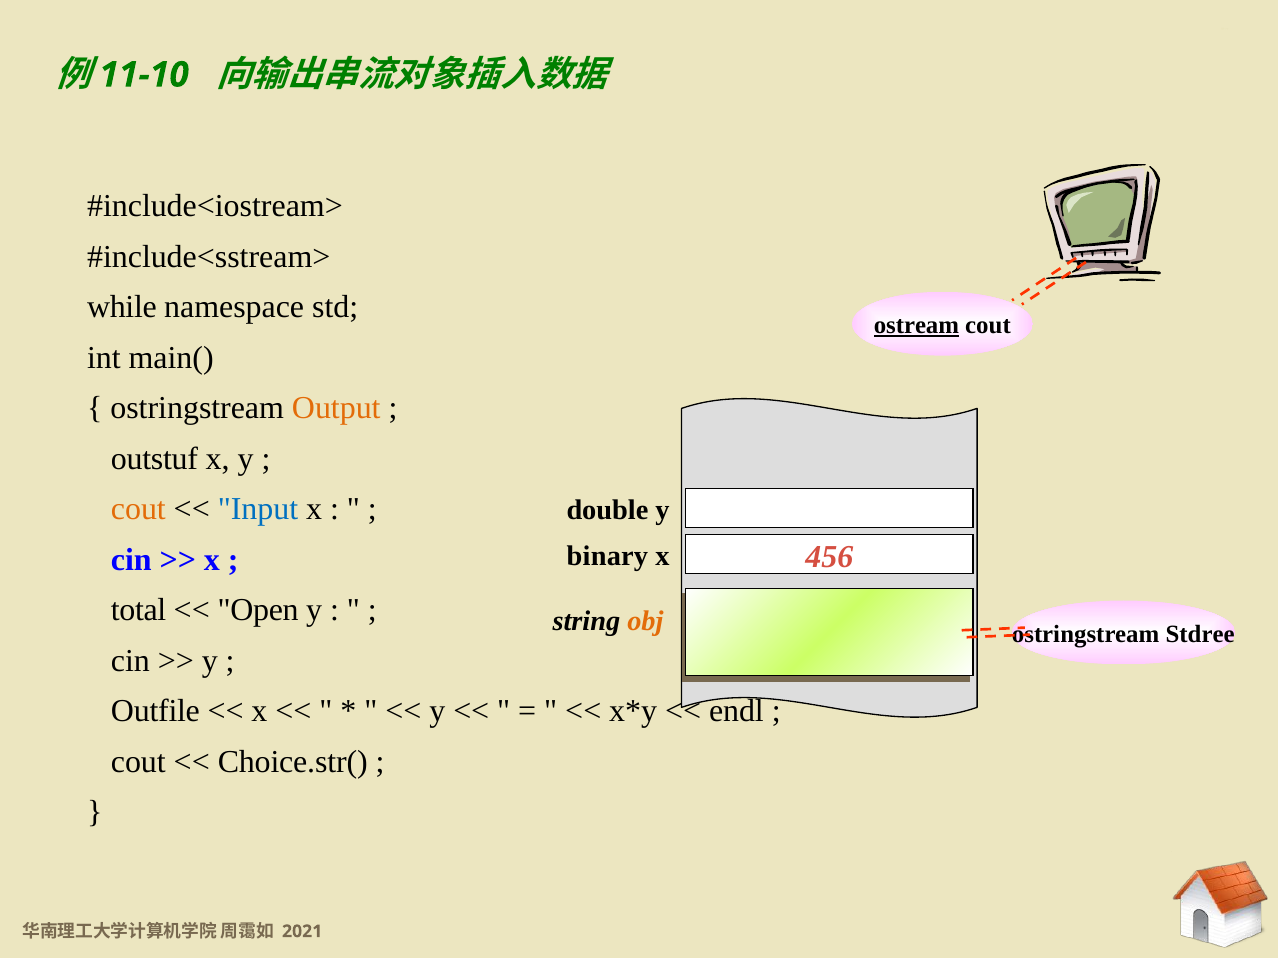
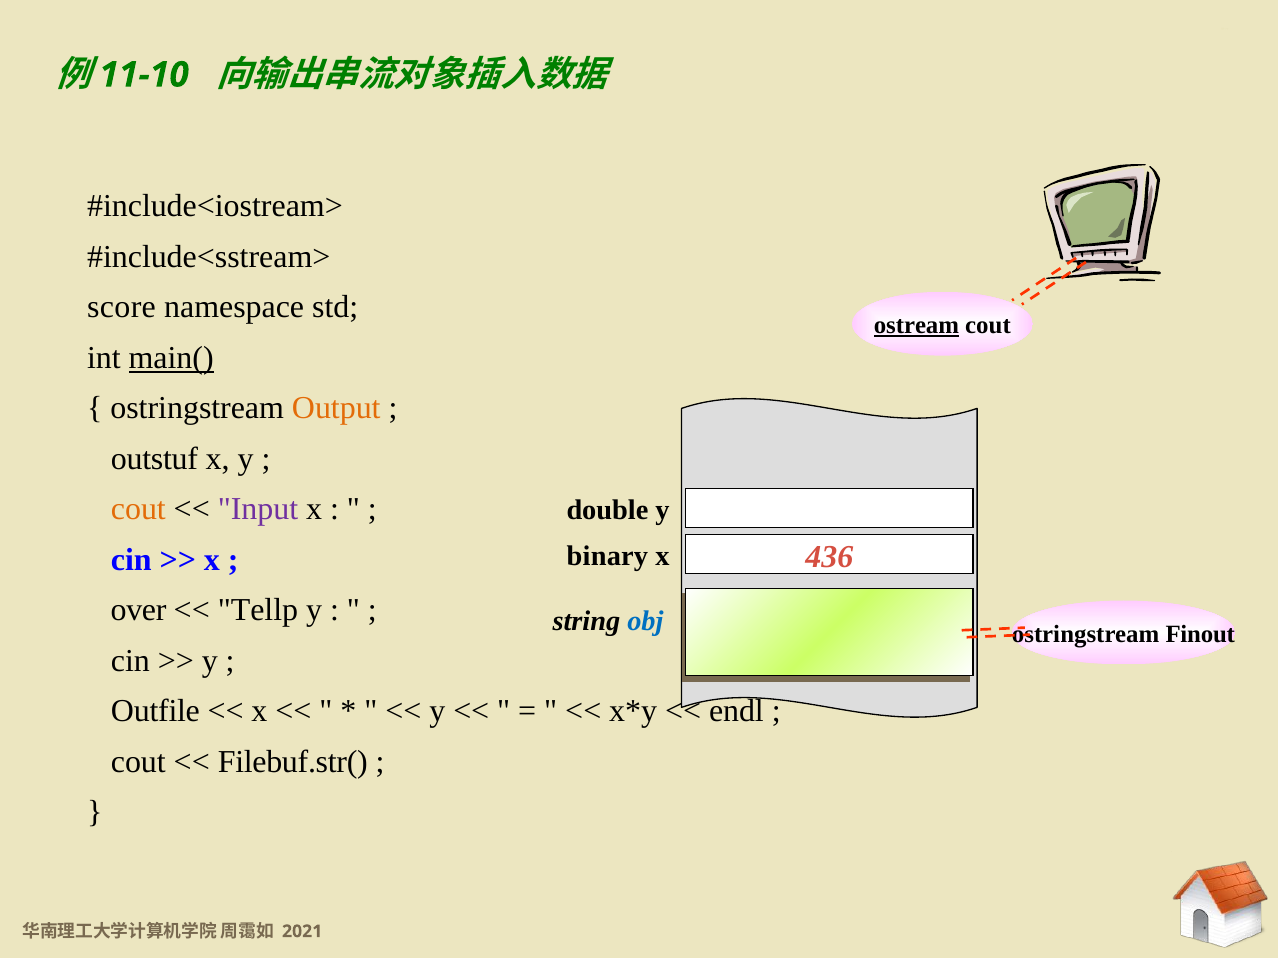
while: while -> score (122, 308)
main( underline: none -> present (171, 358)
Input colour: blue -> purple (258, 510)
456: 456 -> 436 (829, 557)
total: total -> over (139, 611)
Open: Open -> Tellp (258, 611)
obj colour: orange -> blue (645, 622)
Stdree: Stdree -> Finout (1200, 634)
Choice.str(: Choice.str( -> Filebuf.str( (293, 762)
